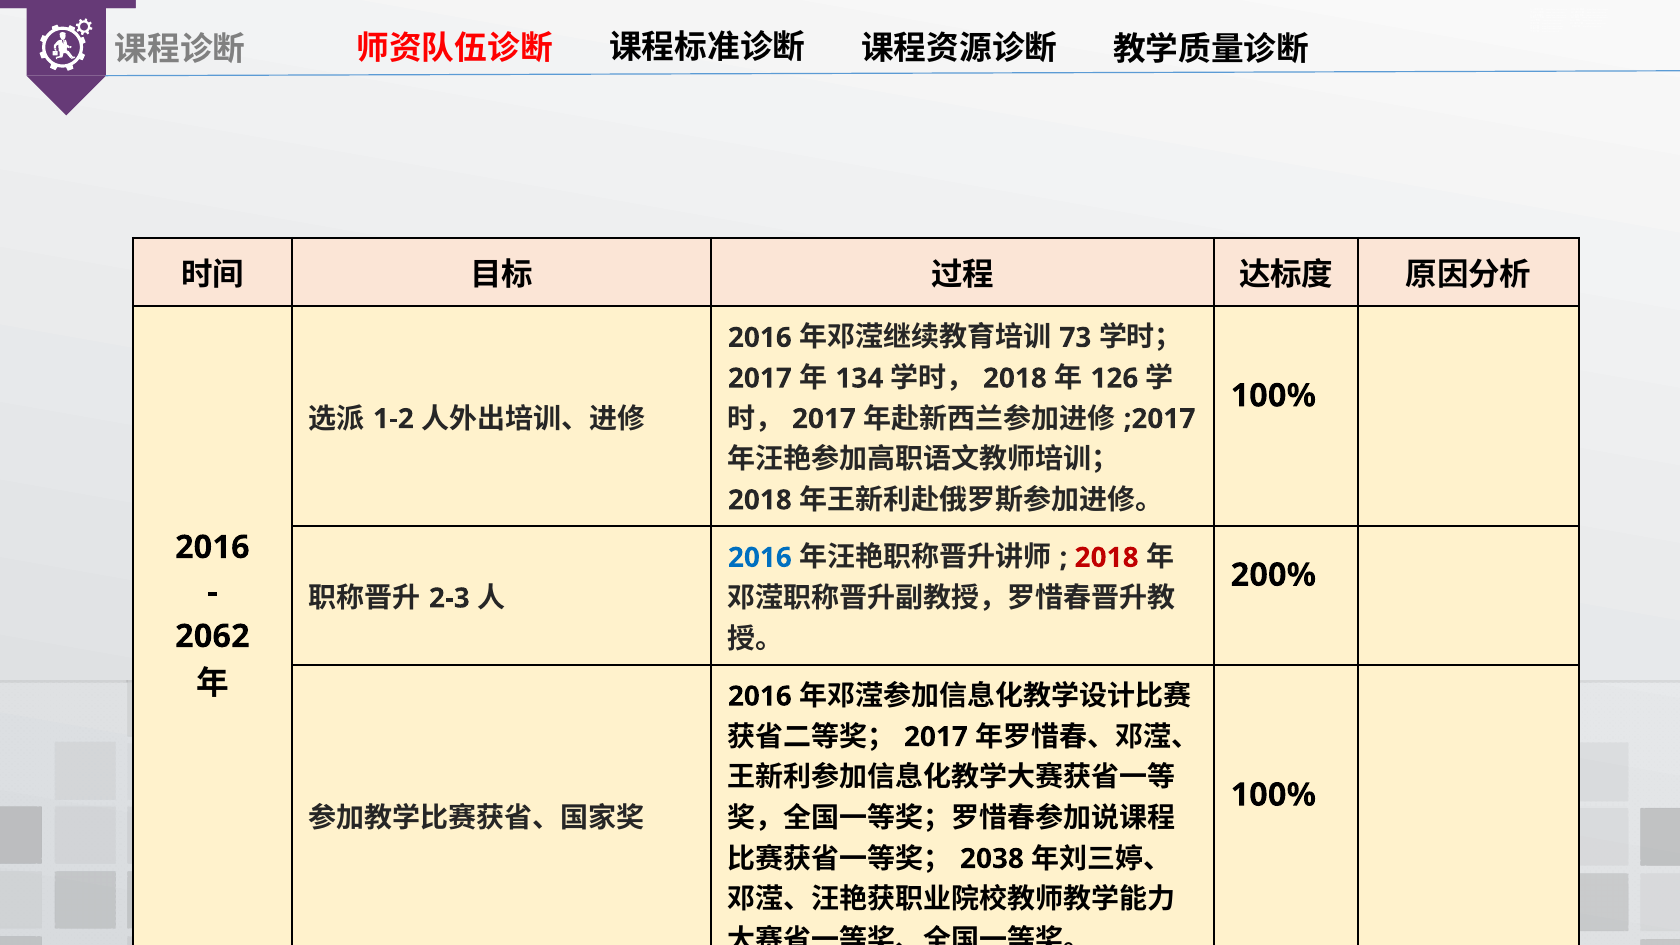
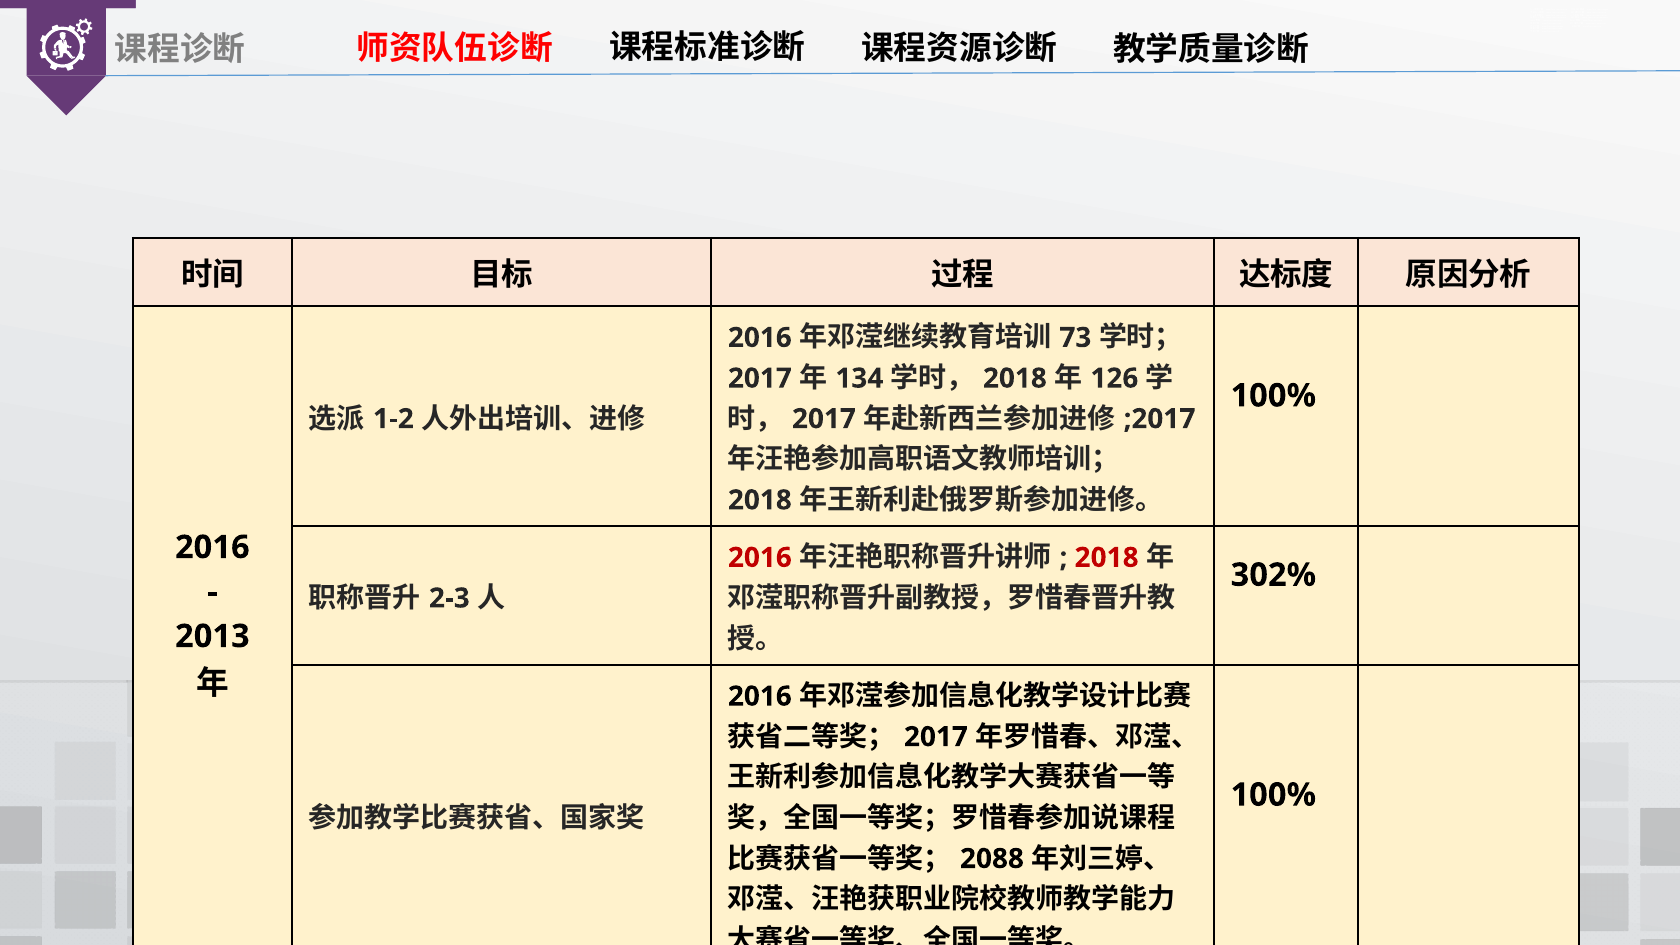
2016 colour: blue -> red (760, 558)
200%: 200% -> 302% (1273, 575)
2062: 2062 -> 2013 (212, 636)
2038: 2038 -> 2088 (992, 859)
